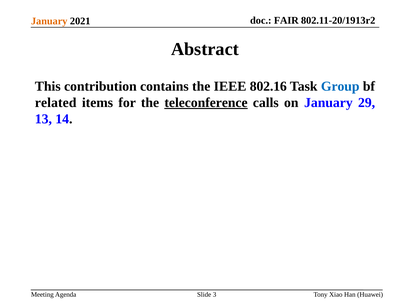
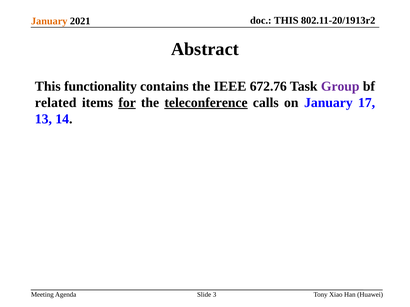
FAIR: FAIR -> THIS (286, 21)
contribution: contribution -> functionality (100, 86)
802.16: 802.16 -> 672.76 (268, 86)
Group colour: blue -> purple (340, 86)
for underline: none -> present (127, 103)
29: 29 -> 17 (367, 103)
